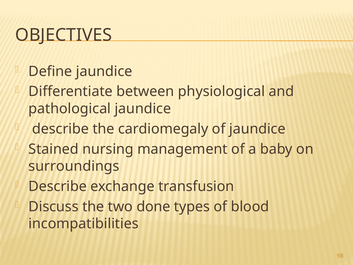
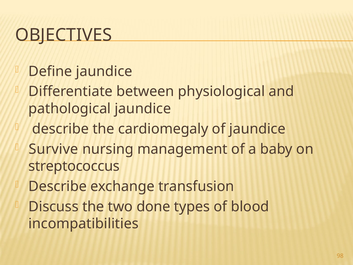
Stained: Stained -> Survive (53, 149)
surroundings: surroundings -> streptococcus (74, 166)
